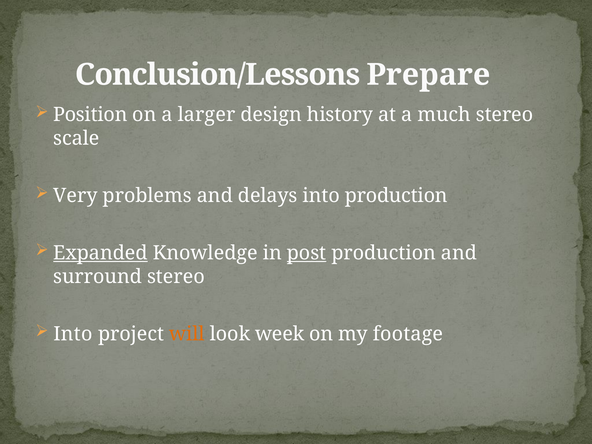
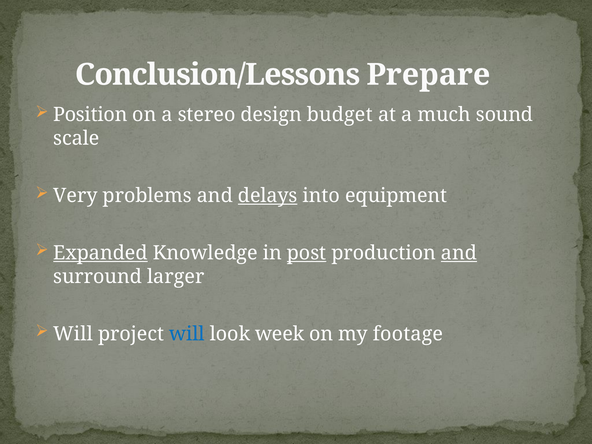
larger: larger -> stereo (207, 115)
history: history -> budget (340, 115)
much stereo: stereo -> sound (505, 115)
delays underline: none -> present (268, 196)
into production: production -> equipment (396, 196)
and underline: none -> present (459, 253)
surround stereo: stereo -> larger (176, 277)
Into: Into -> Will (73, 334)
will colour: orange -> blue (187, 334)
